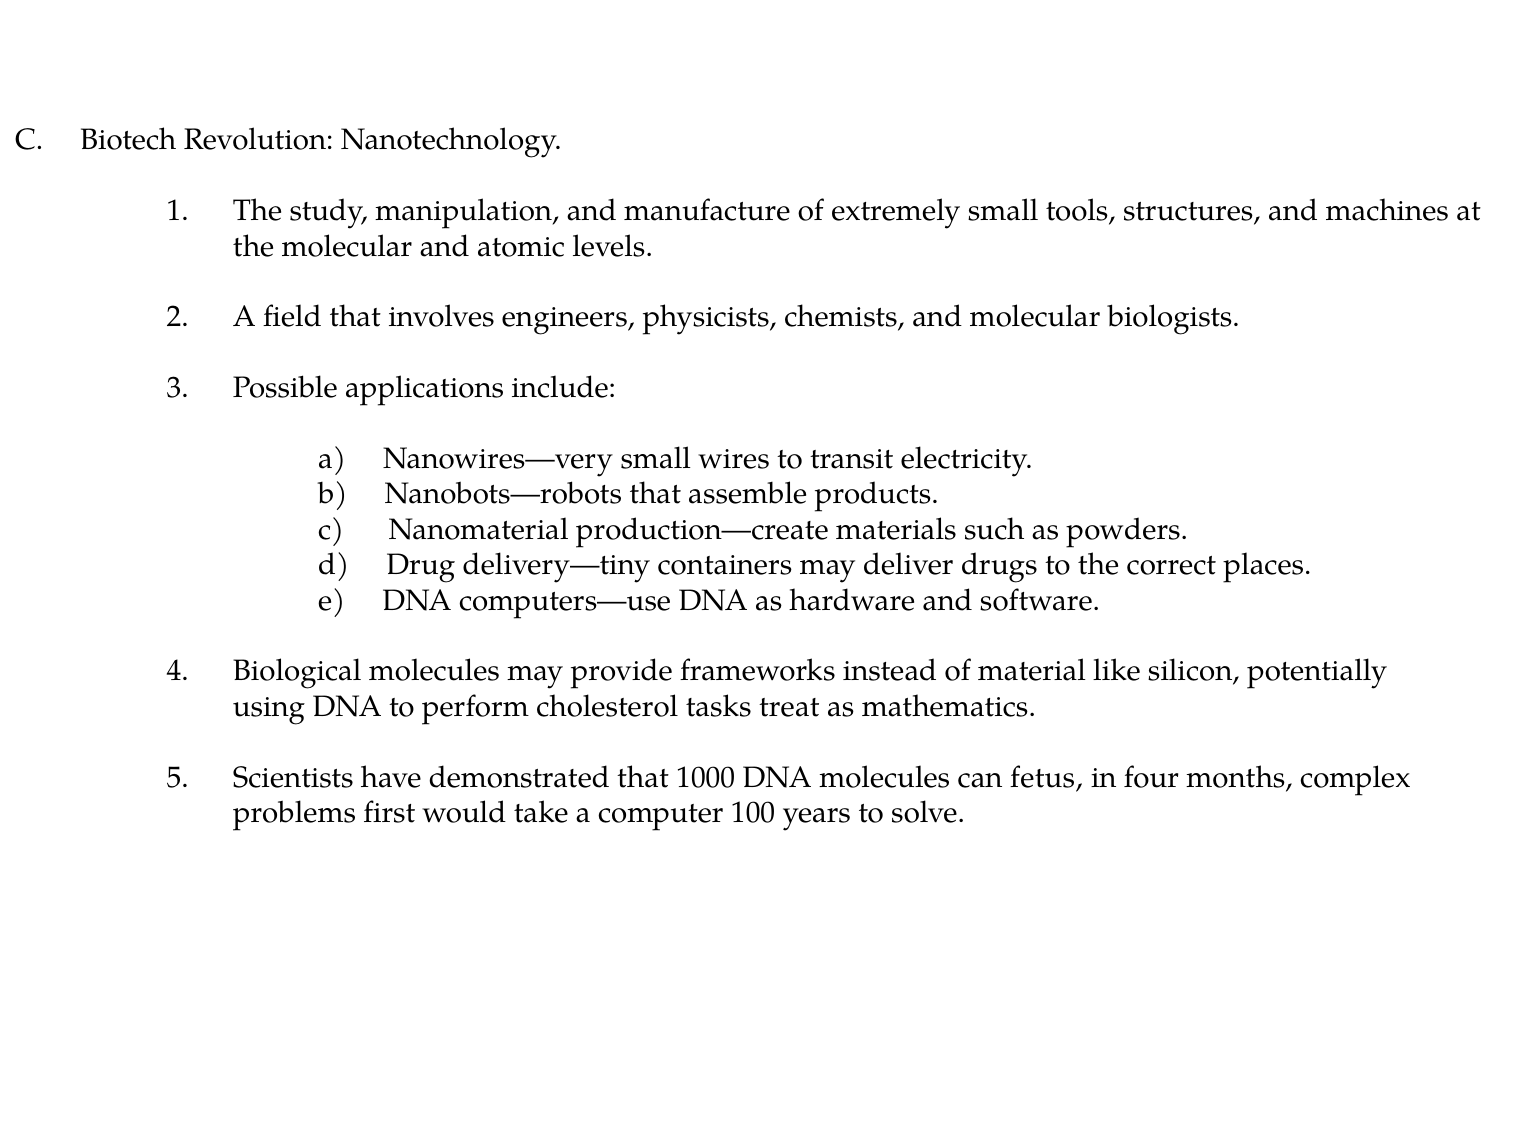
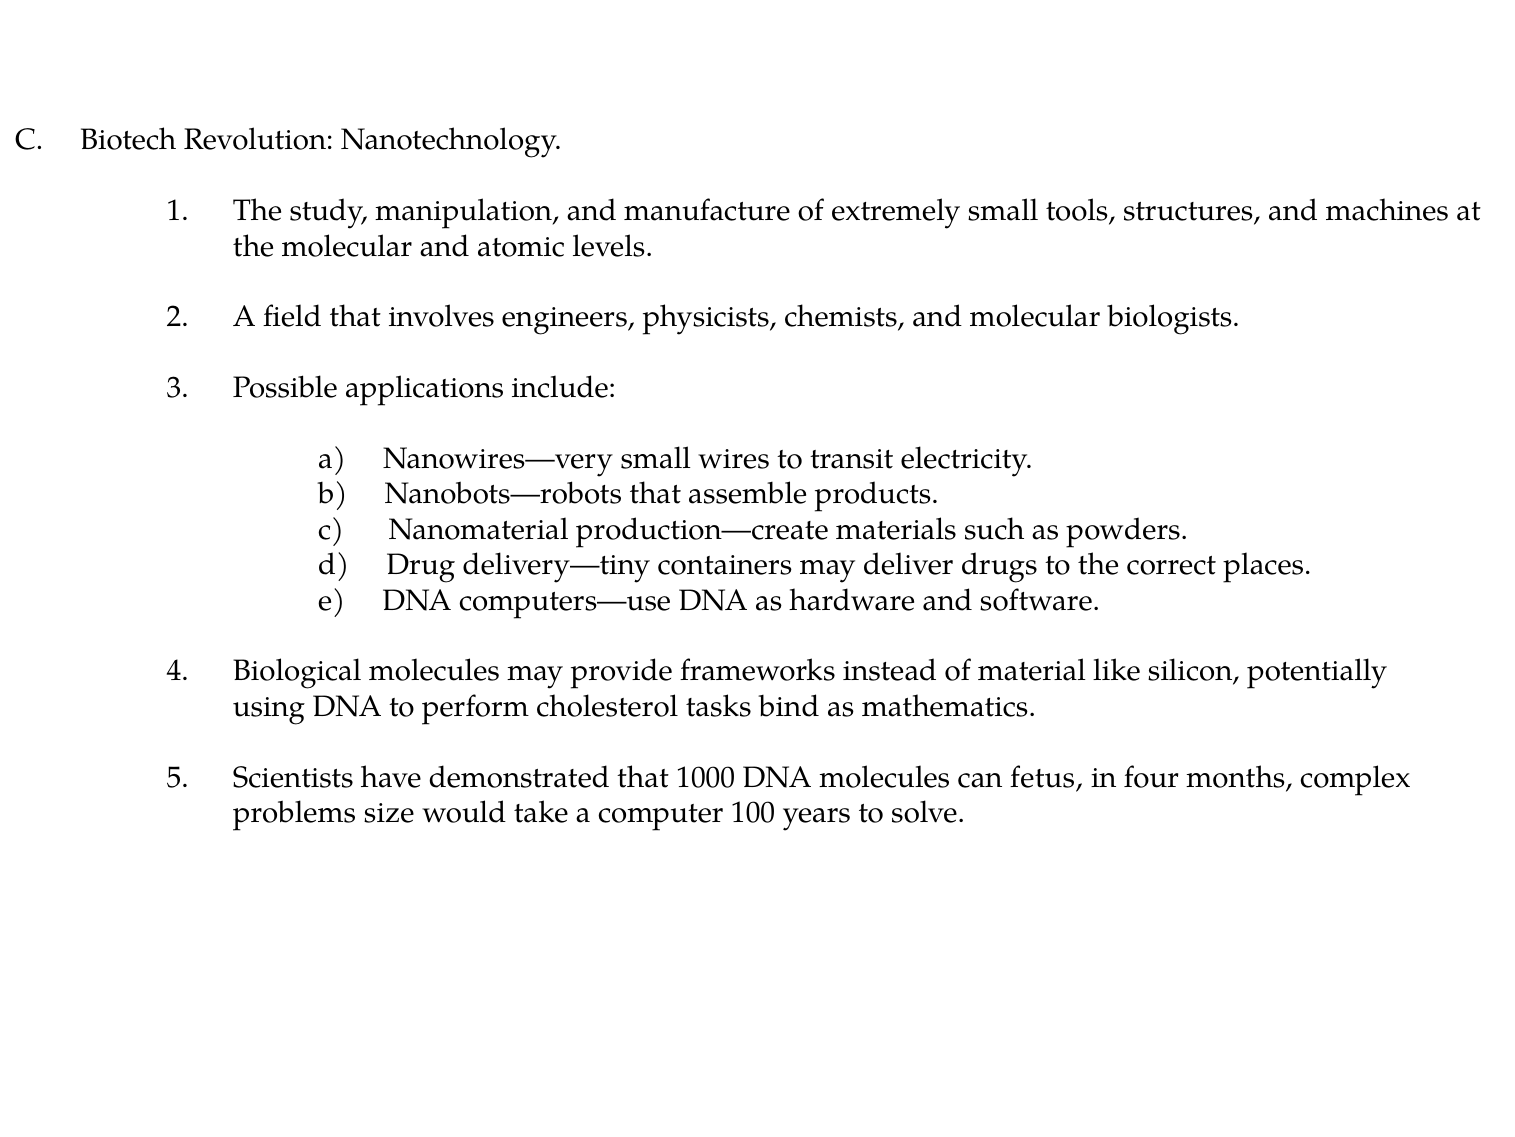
treat: treat -> bind (789, 706)
first: first -> size (389, 812)
